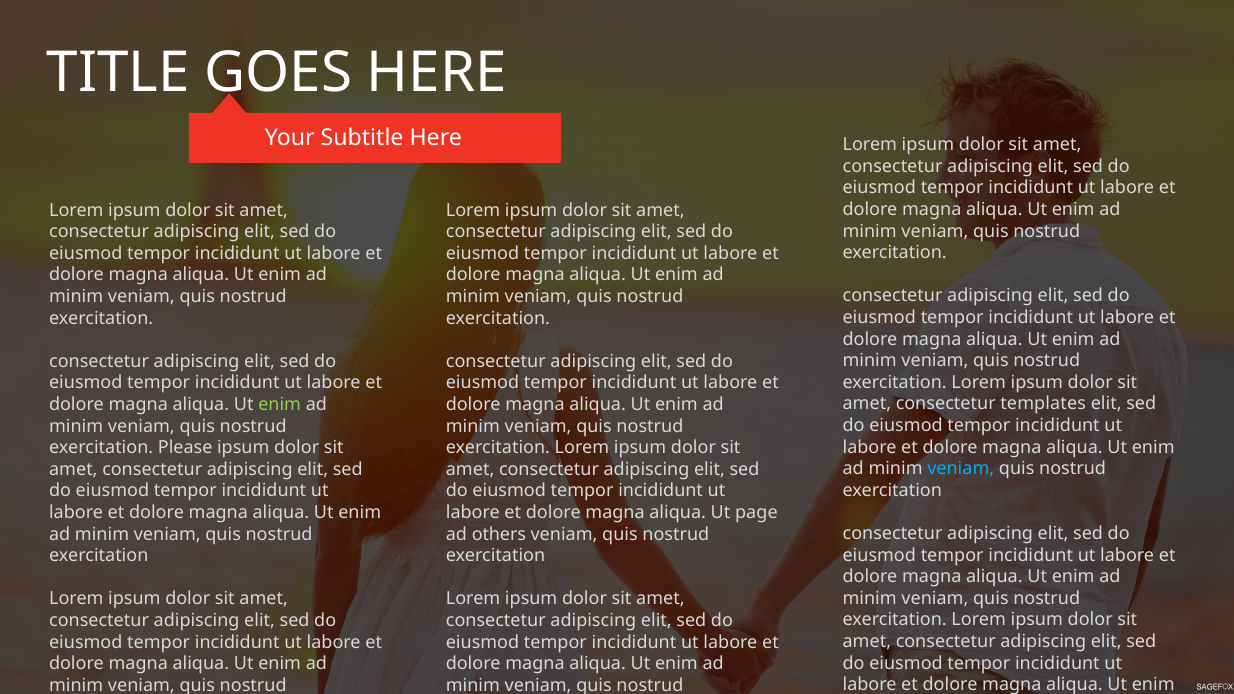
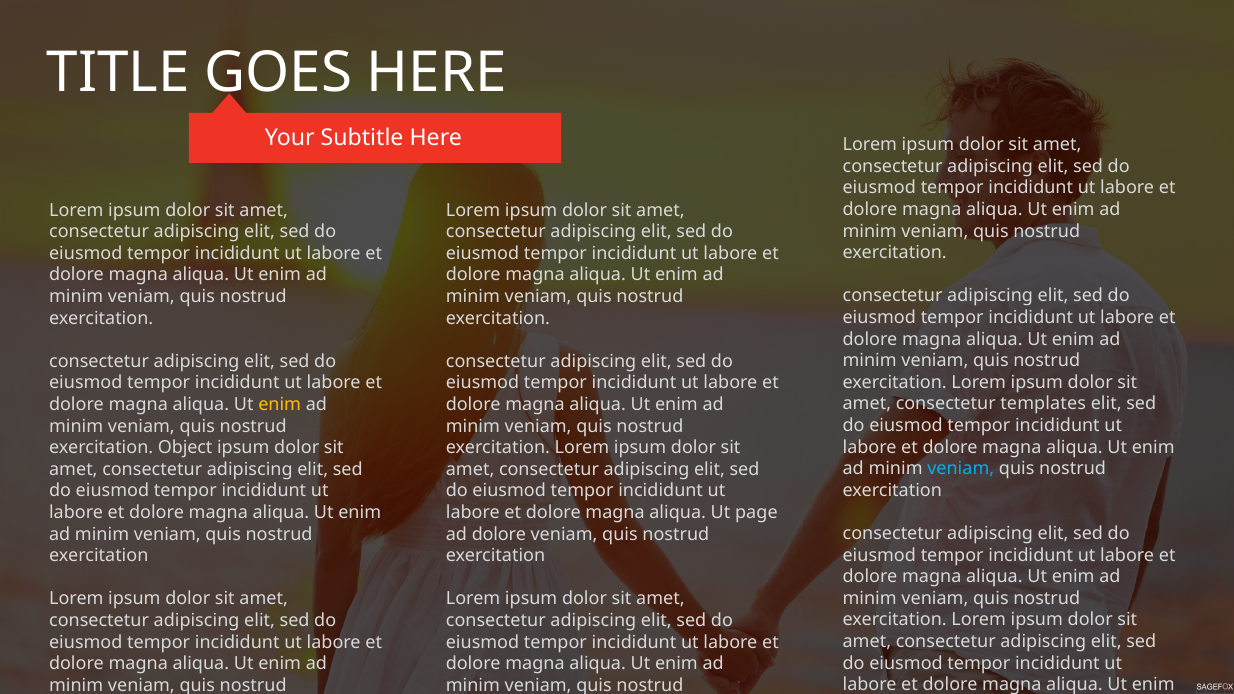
enim colour: light green -> yellow (280, 405)
Please: Please -> Object (185, 448)
ad others: others -> dolore (499, 534)
